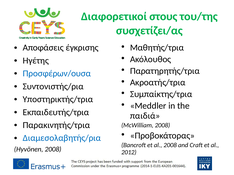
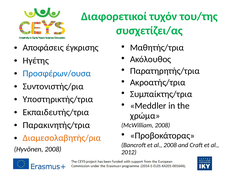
στους: στους -> τυχόν (163, 16)
παιδιά: παιδιά -> χρώμα (145, 116)
Διαμεσολαβητής/ρια colour: blue -> orange (62, 138)
